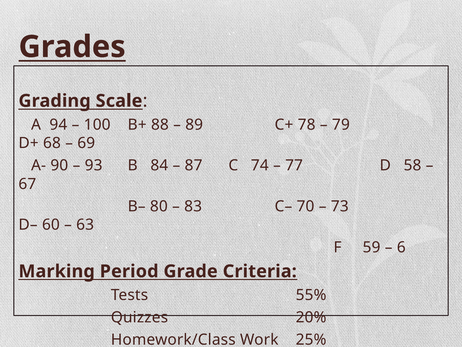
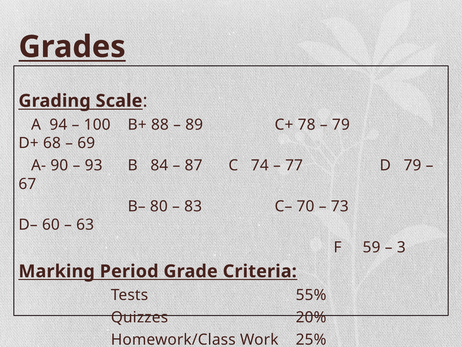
D 58: 58 -> 79 (412, 165)
6: 6 -> 3 (401, 247)
